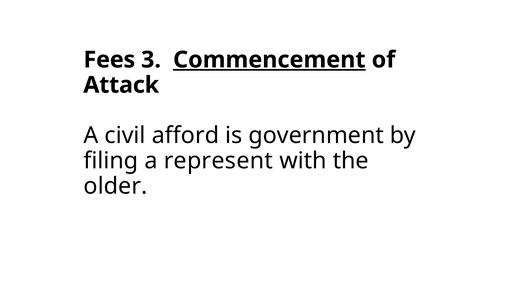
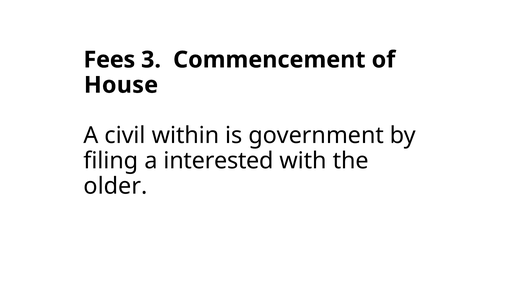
Commencement underline: present -> none (269, 60)
Attack: Attack -> House (121, 85)
afford: afford -> within (185, 135)
represent: represent -> interested (219, 161)
